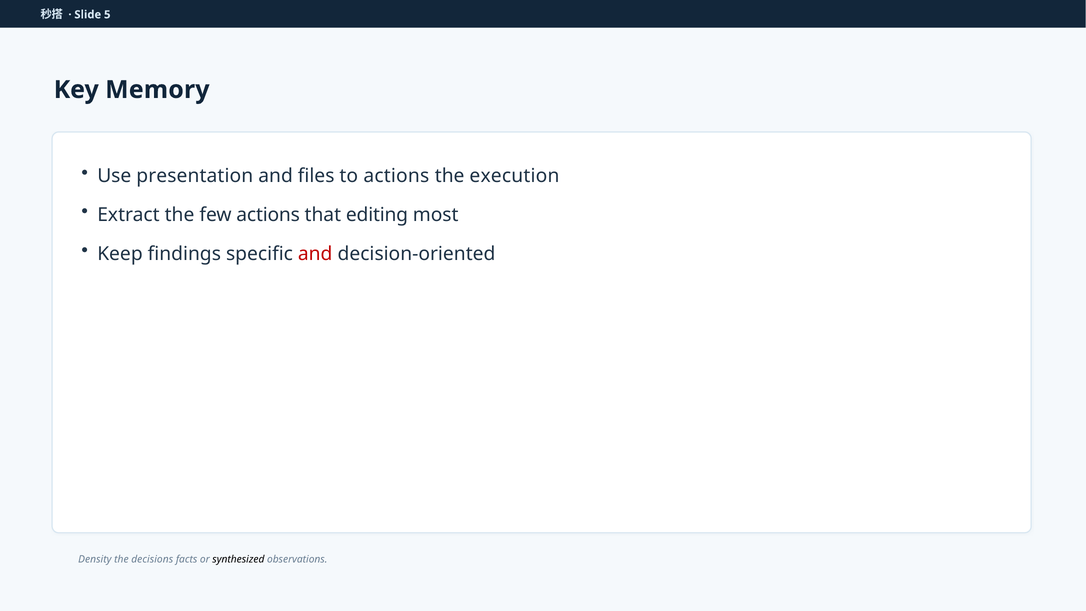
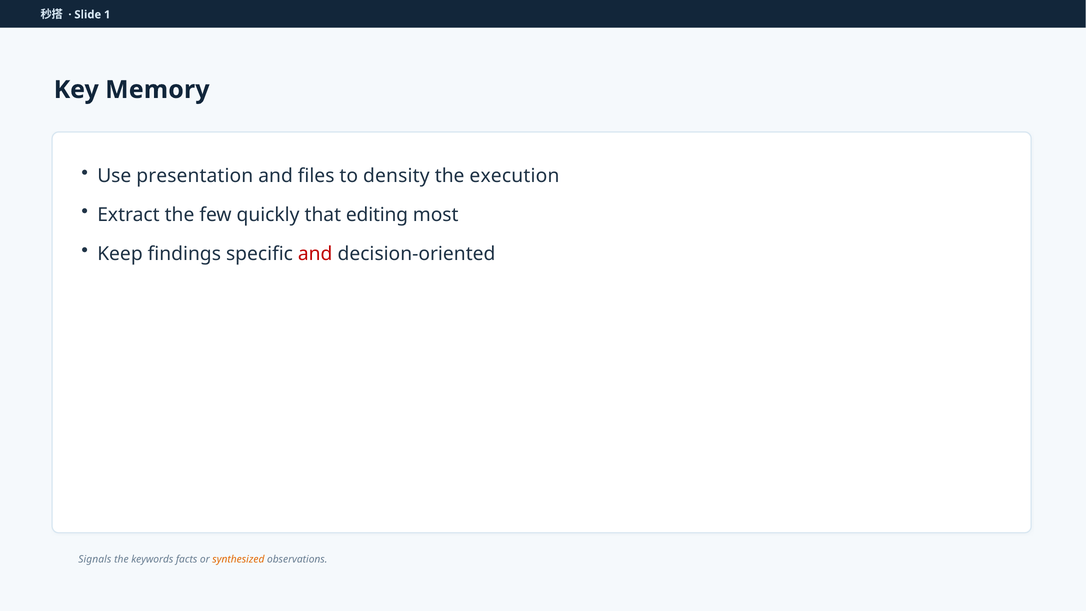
5: 5 -> 1 (107, 15)
to actions: actions -> density (396, 176)
few actions: actions -> quickly (268, 215)
Density: Density -> Signals (95, 559)
decisions: decisions -> keywords (152, 559)
synthesized colour: black -> orange (238, 559)
